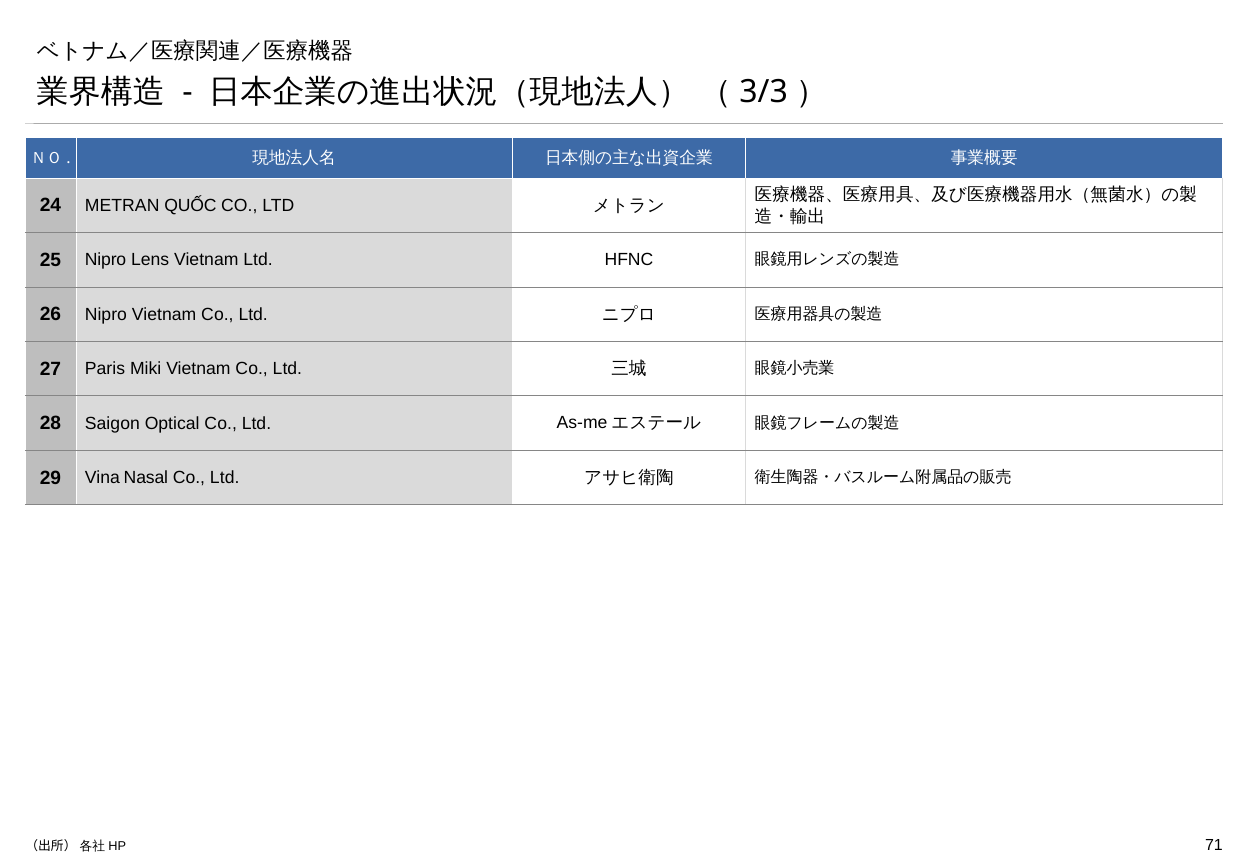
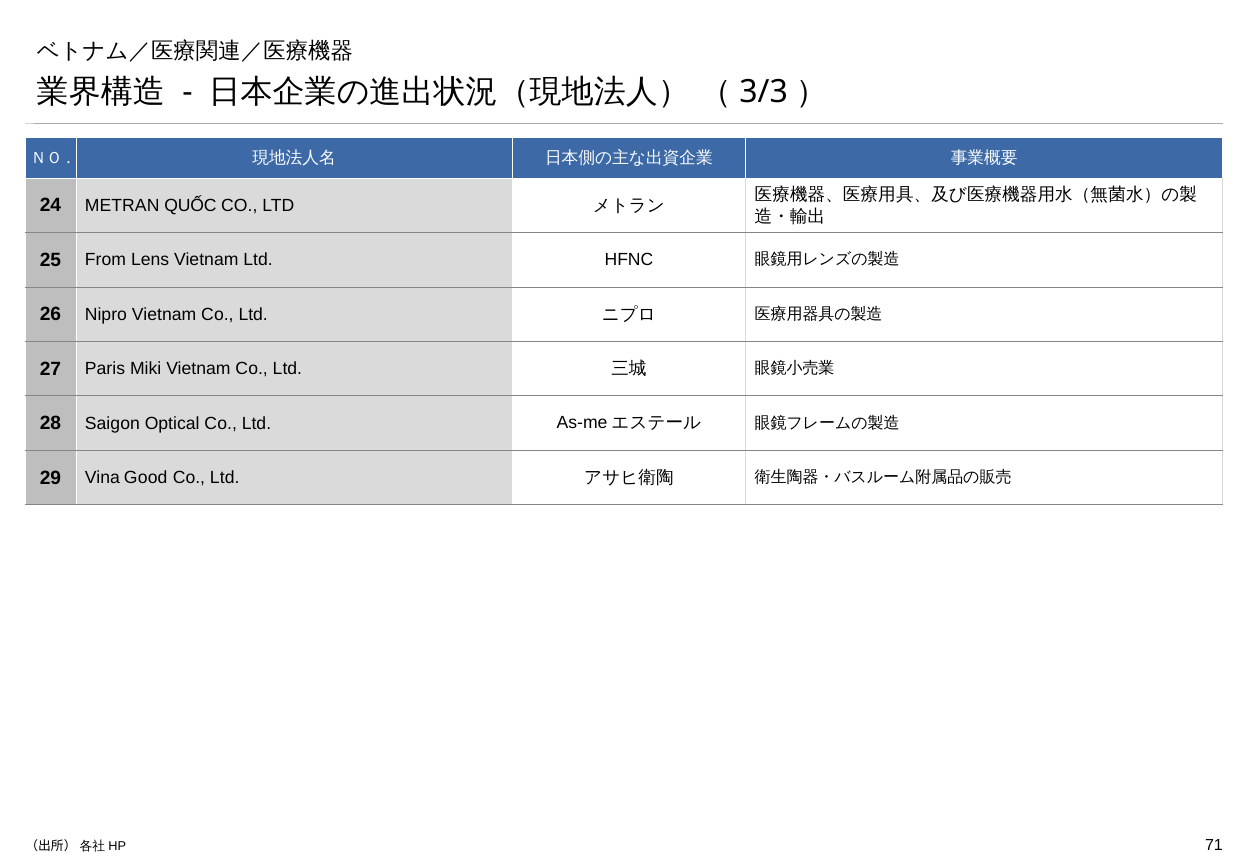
25 Nipro: Nipro -> From (106, 260)
Nasal: Nasal -> Good (146, 478)
